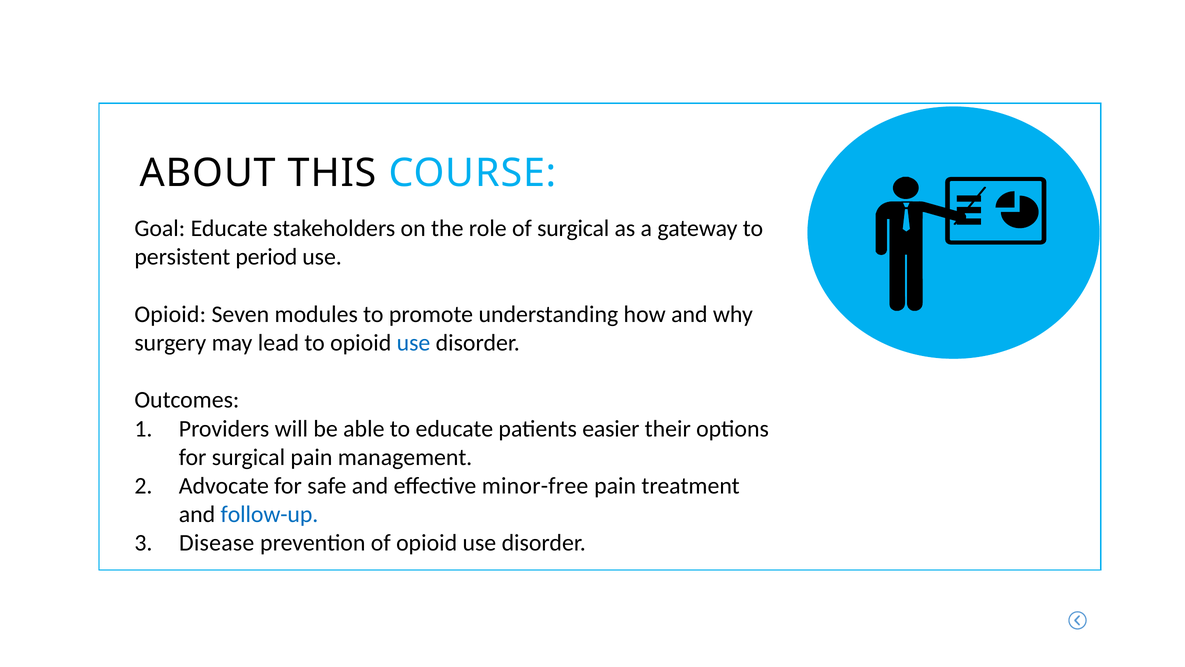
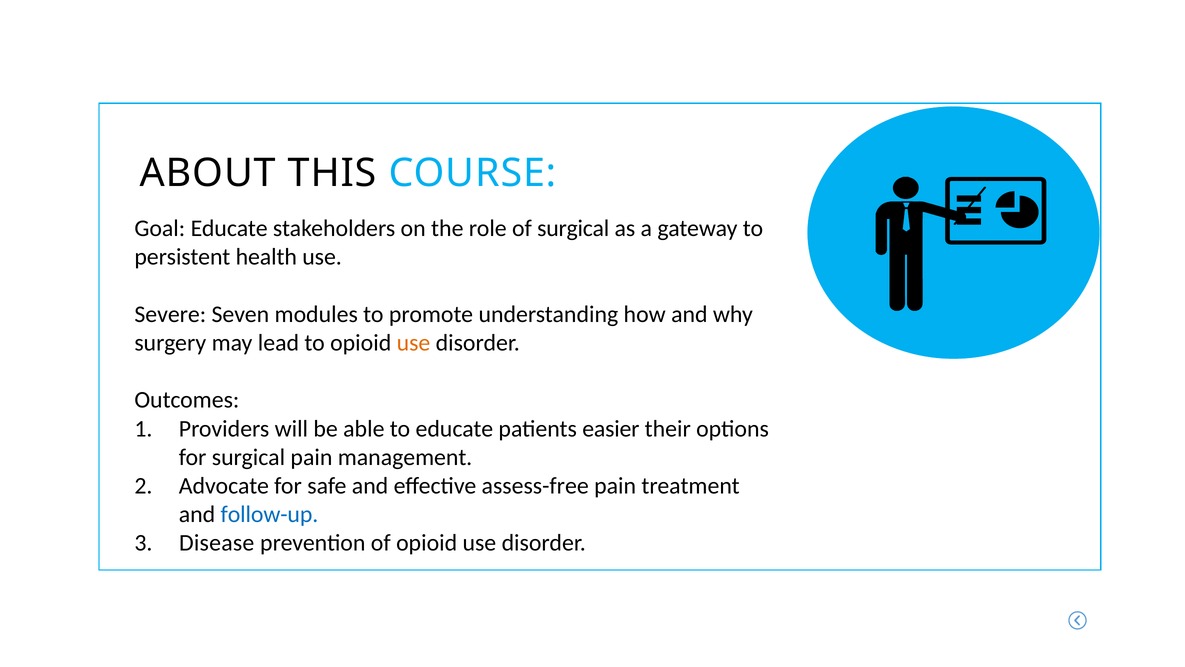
period: period -> health (266, 257)
Opioid: Opioid -> Severe (170, 314)
use colour: blue -> orange (413, 343)
minor-free: minor-free -> assess-free (535, 486)
